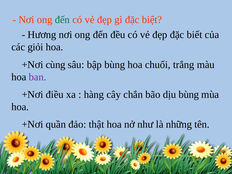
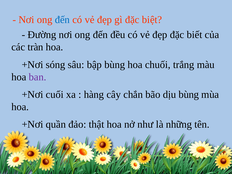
đến colour: green -> blue (62, 20)
Hương: Hương -> Đường (42, 35)
giỏi: giỏi -> tràn (35, 47)
cùng: cùng -> sóng (56, 65)
điều: điều -> cuối (55, 95)
